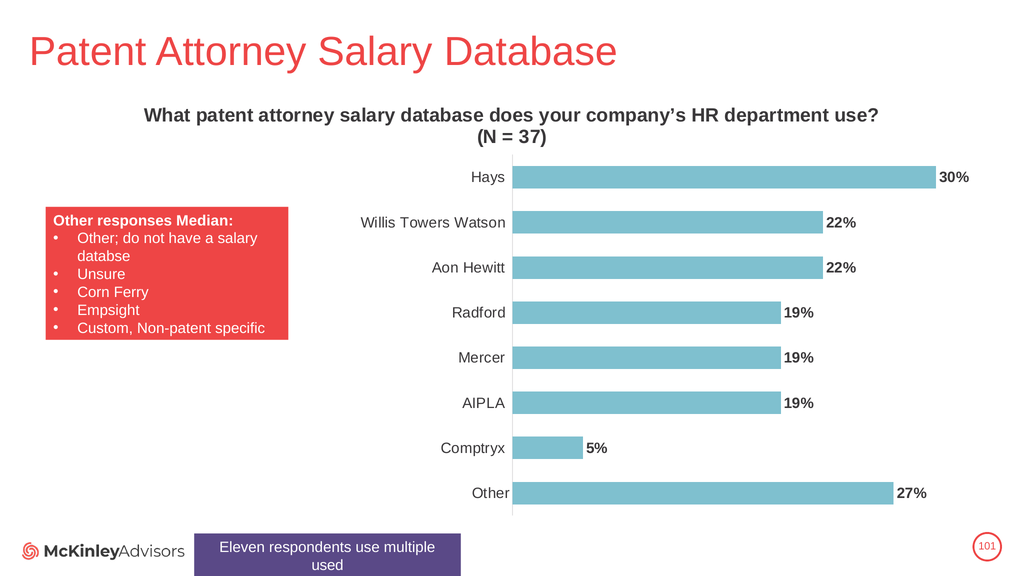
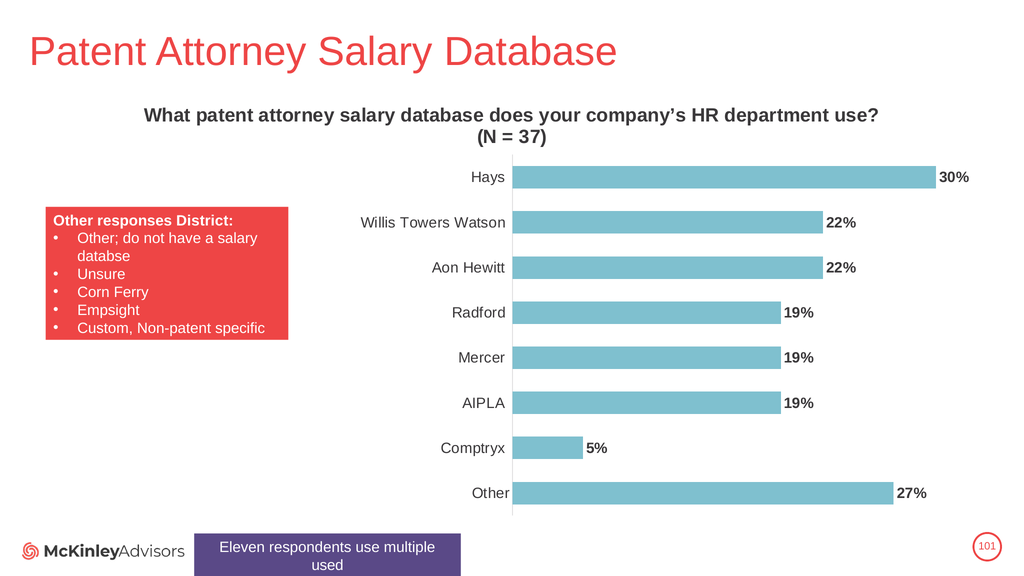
Median: Median -> District (205, 221)
